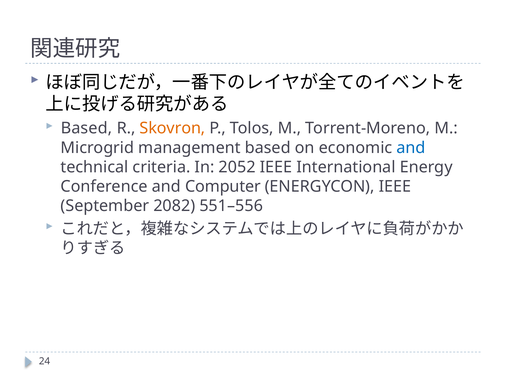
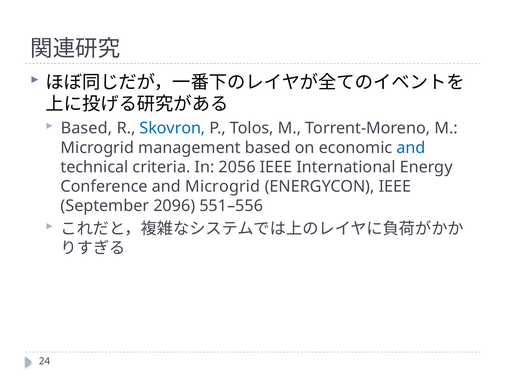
Skovron colour: orange -> blue (172, 128)
2052: 2052 -> 2056 (237, 167)
and Computer: Computer -> Microgrid (223, 186)
2082: 2082 -> 2096 (174, 206)
